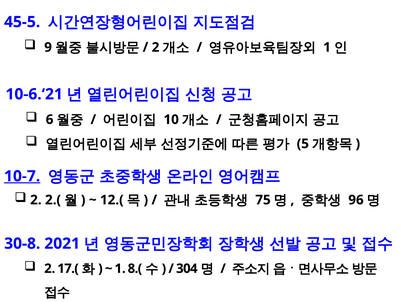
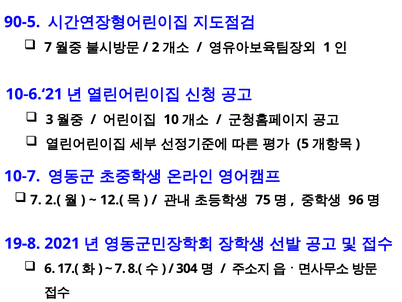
45-5: 45-5 -> 90-5 (22, 22)
9: 9 -> 7 (48, 47)
6: 6 -> 3 (50, 119)
10-7 underline: present -> none (22, 176)
2: 2 -> 7 (36, 200)
30-8: 30-8 -> 19-8 (22, 243)
2: 2 -> 6 (50, 268)
1: 1 -> 7 (120, 268)
